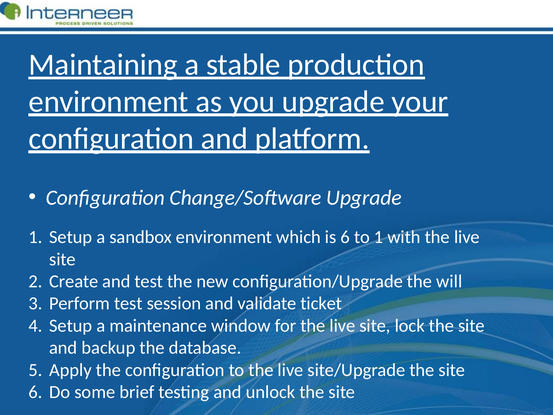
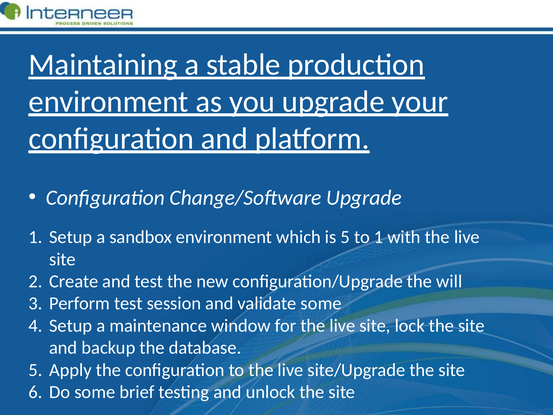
is 6: 6 -> 5 (345, 237)
validate ticket: ticket -> some (321, 303)
